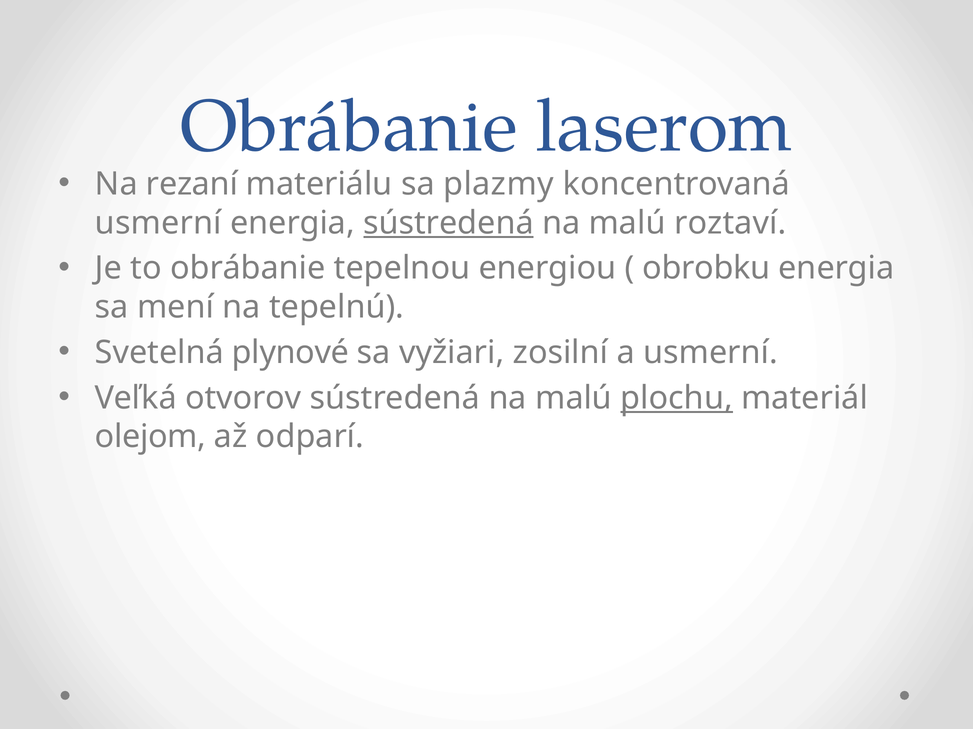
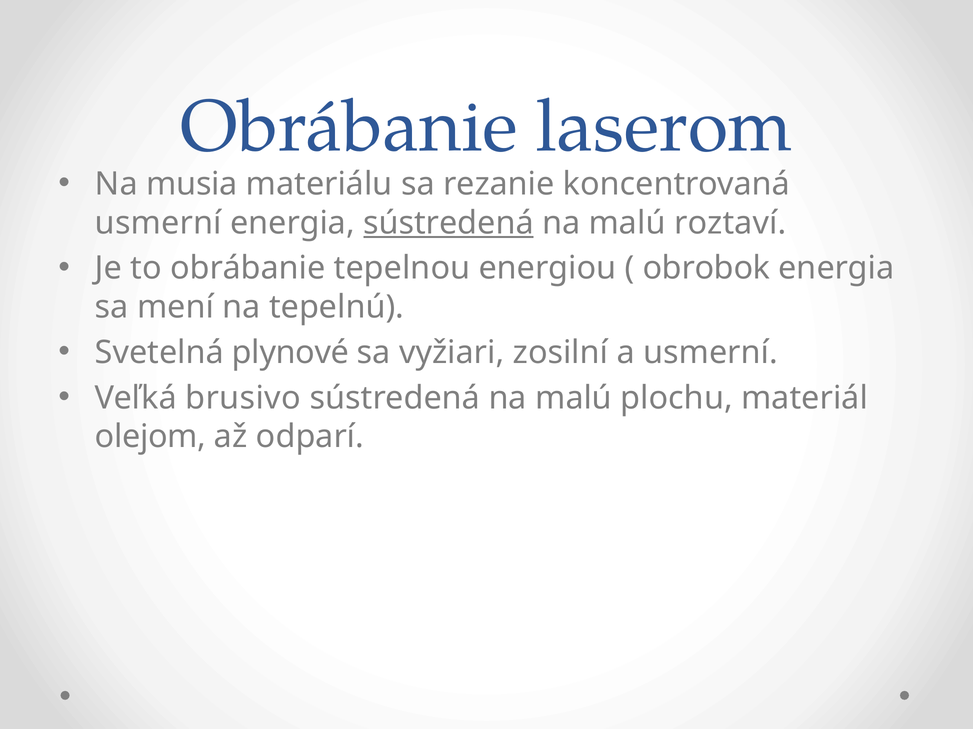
rezaní: rezaní -> musia (192, 184)
plazmy: plazmy -> rezanie (499, 184)
obrobku: obrobku -> obrobok (706, 269)
otvorov: otvorov -> brusivo (243, 398)
plochu underline: present -> none (677, 398)
